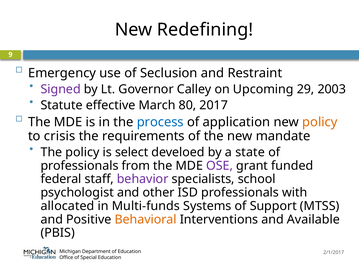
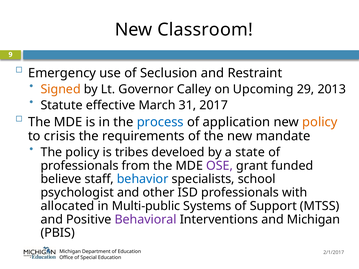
Redefining: Redefining -> Classroom (205, 30)
Signed colour: purple -> orange (61, 89)
2003: 2003 -> 2013 (332, 89)
80: 80 -> 31 (187, 105)
select: select -> tribes (132, 152)
federal: federal -> believe (61, 179)
behavior colour: purple -> blue (143, 179)
Multi-funds: Multi-funds -> Multi-public (146, 206)
Behavioral colour: orange -> purple (146, 220)
and Available: Available -> Michigan (314, 220)
